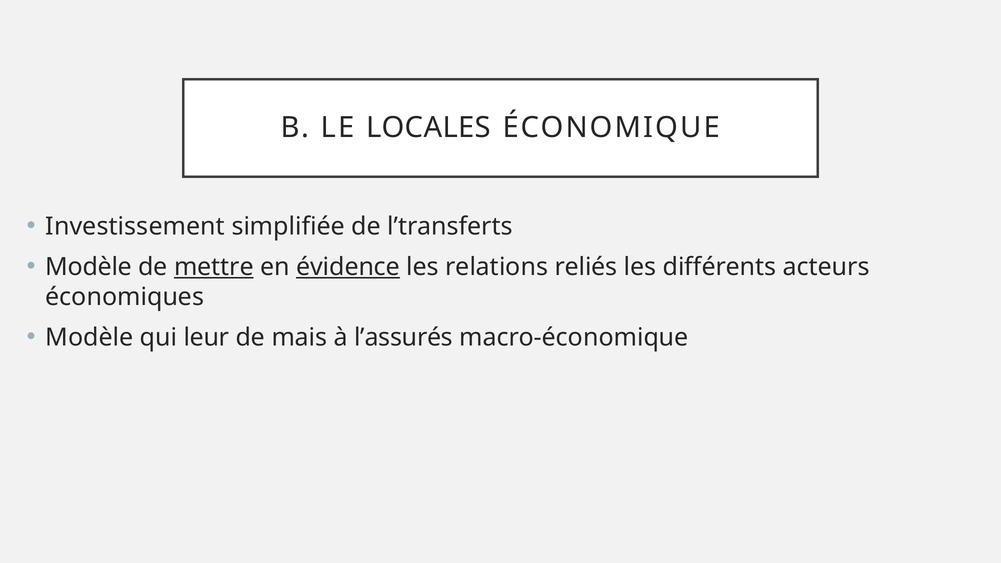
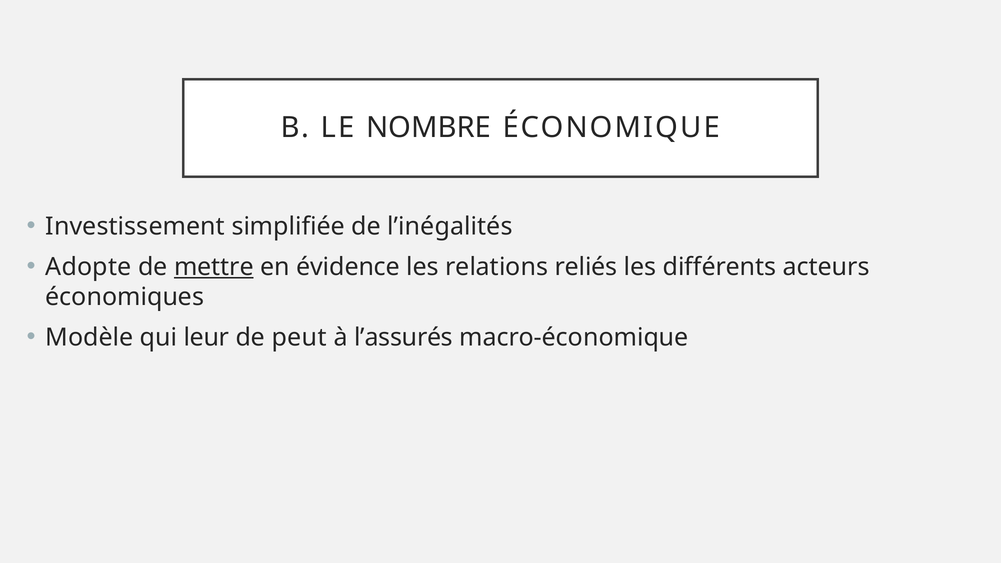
LOCALES: LOCALES -> NOMBRE (429, 128)
l’transferts: l’transferts -> l’inégalités (450, 227)
Modèle: Modèle -> Adopte (88, 267)
évidence underline: present -> none (348, 267)
mais: mais -> peut (299, 338)
